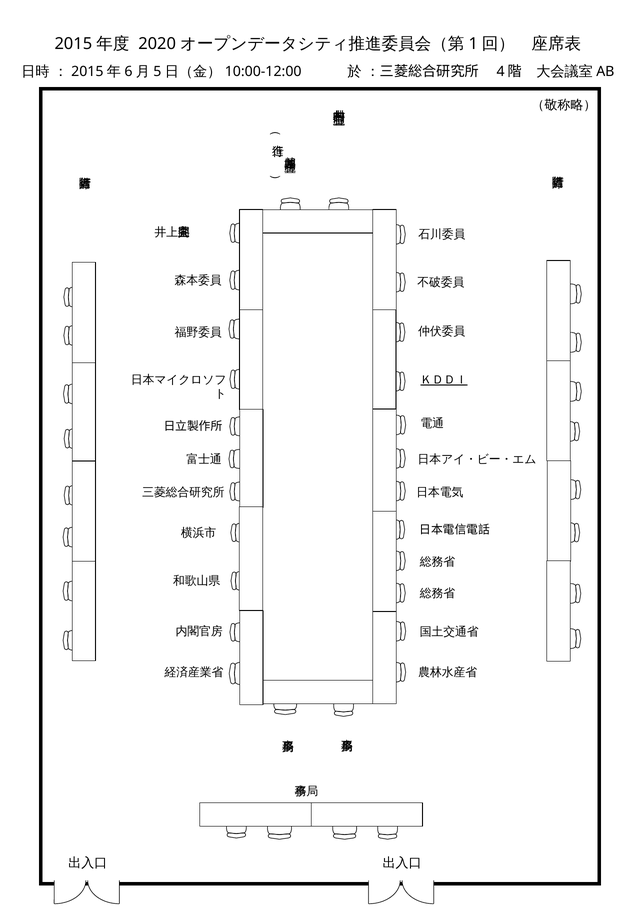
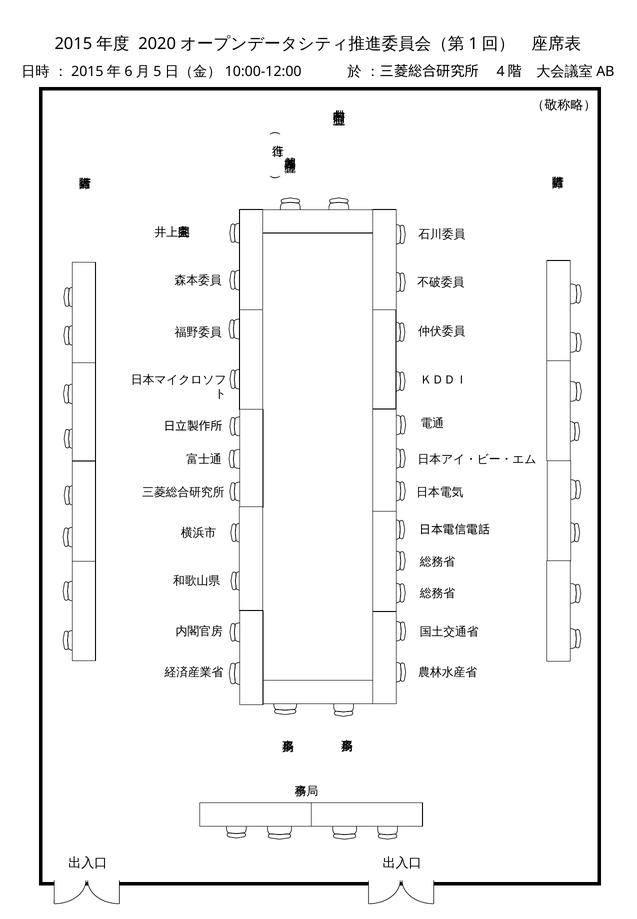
ＫＤＤＩ underline: present -> none (444, 380)
